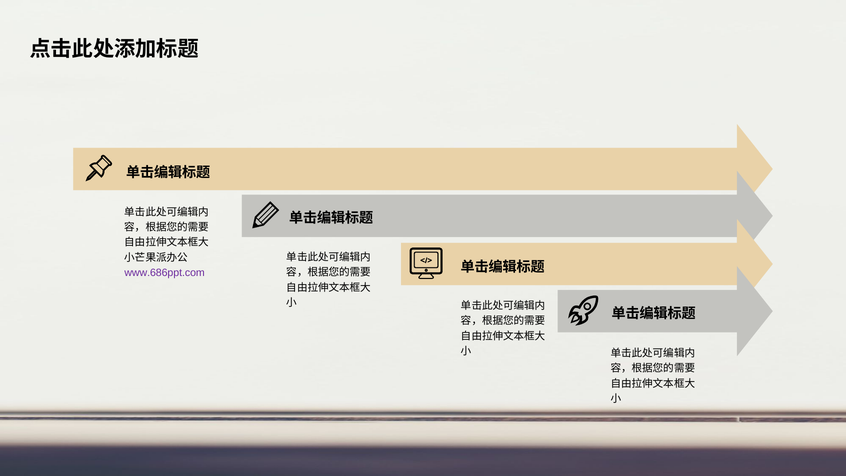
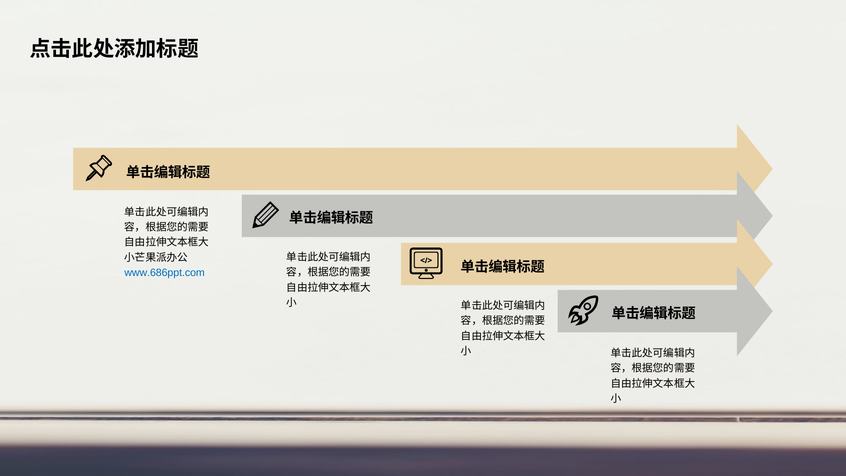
www.686ppt.com colour: purple -> blue (165, 273)
